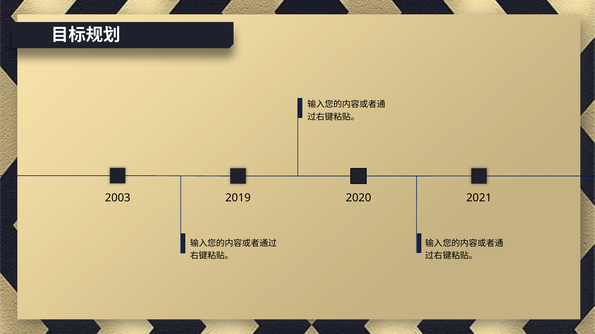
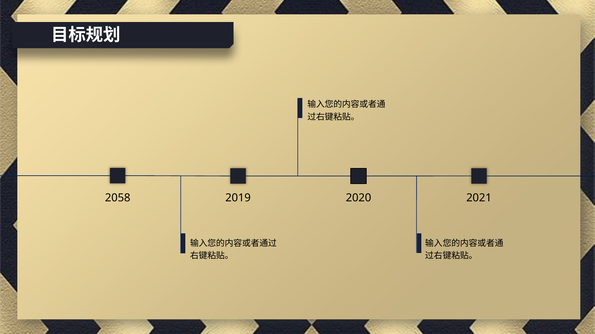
2003: 2003 -> 2058 (118, 198)
